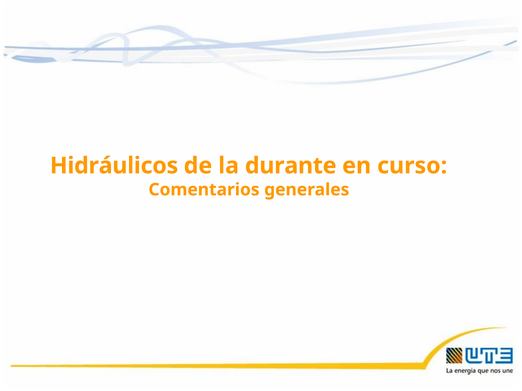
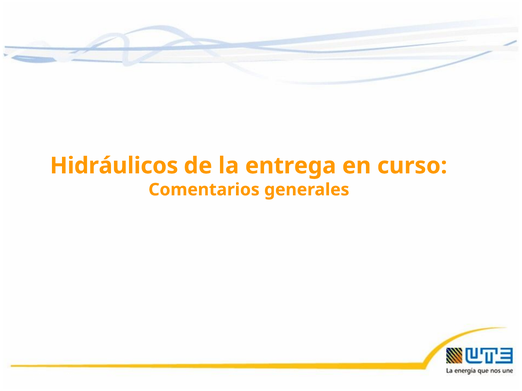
durante: durante -> entrega (291, 166)
